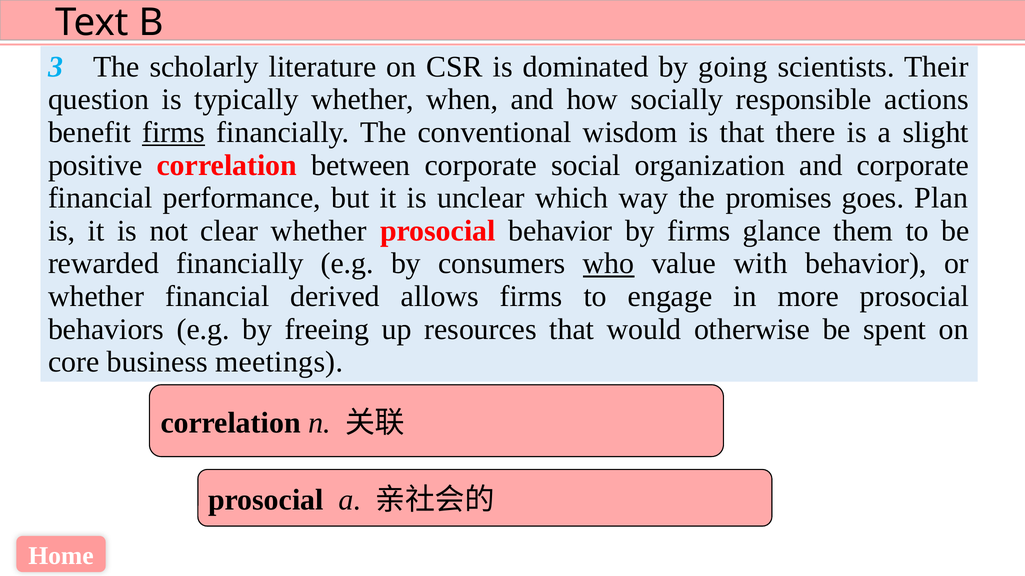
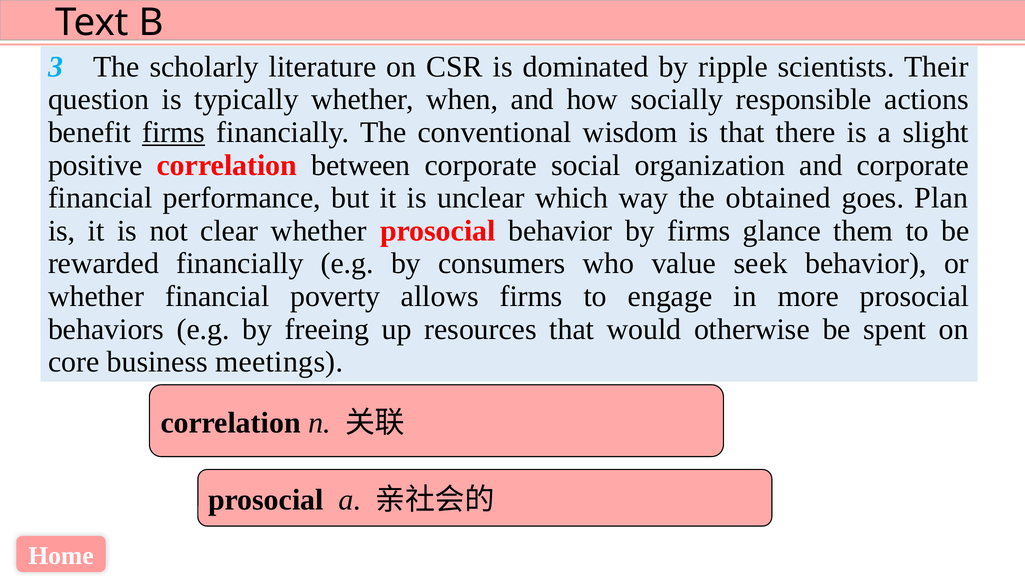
going: going -> ripple (733, 67)
promises: promises -> obtained (778, 198)
who underline: present -> none (609, 264)
with: with -> seek (761, 264)
derived: derived -> poverty (335, 297)
